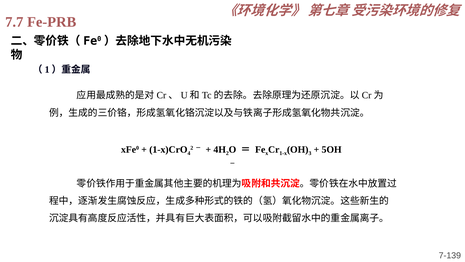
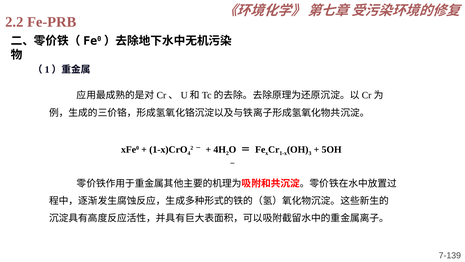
7.7: 7.7 -> 2.2 (14, 22)
